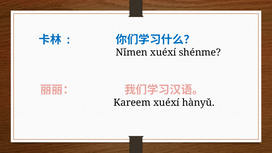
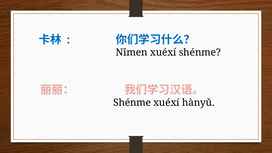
Kareem: Kareem -> Shénme (132, 103)
